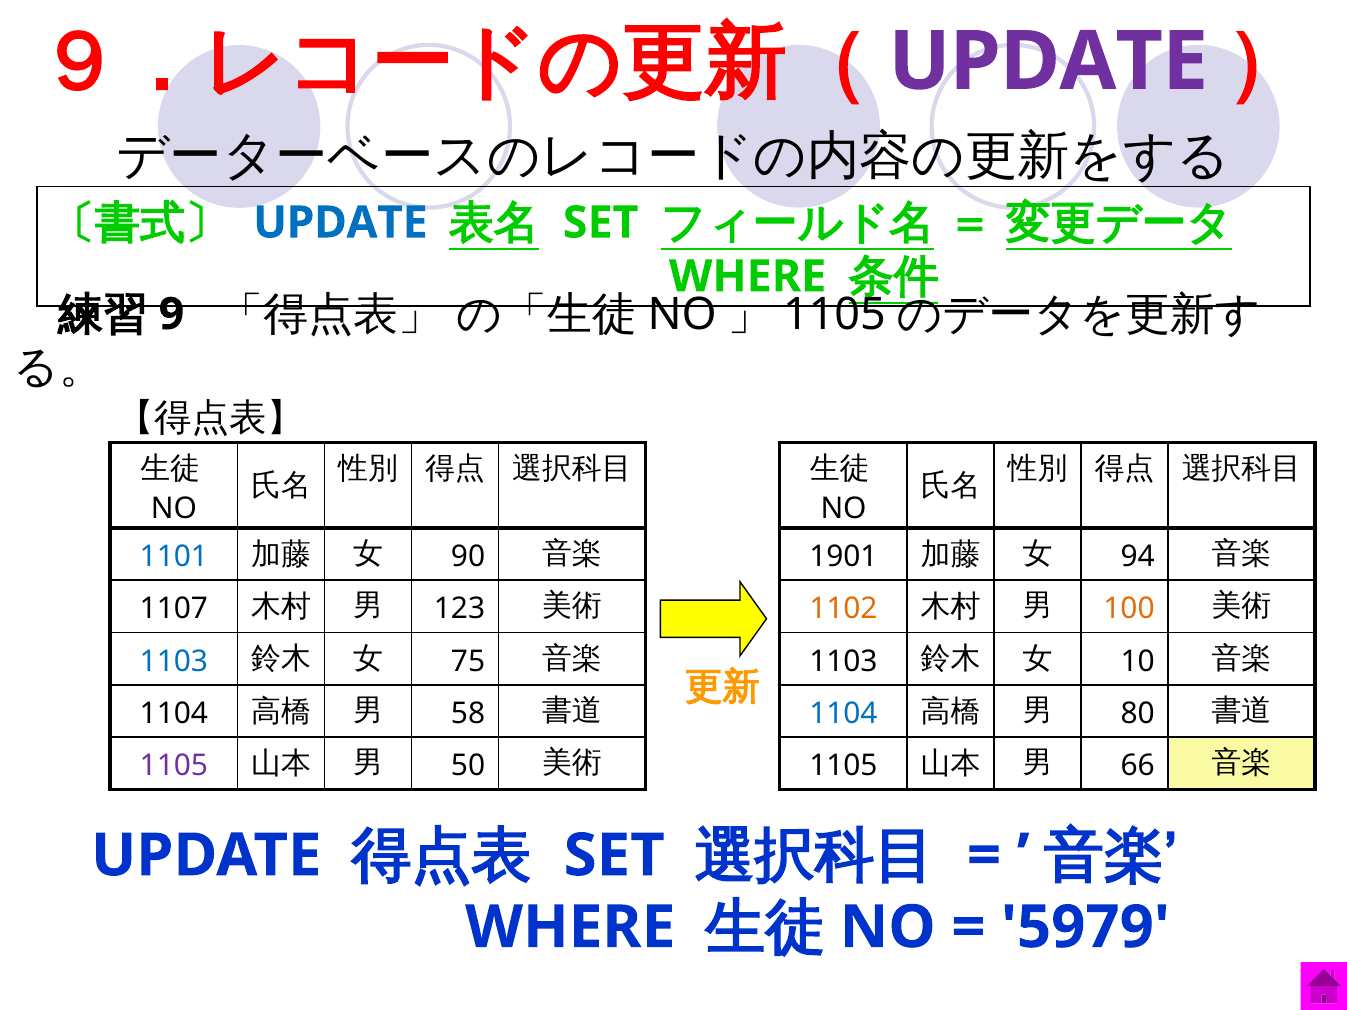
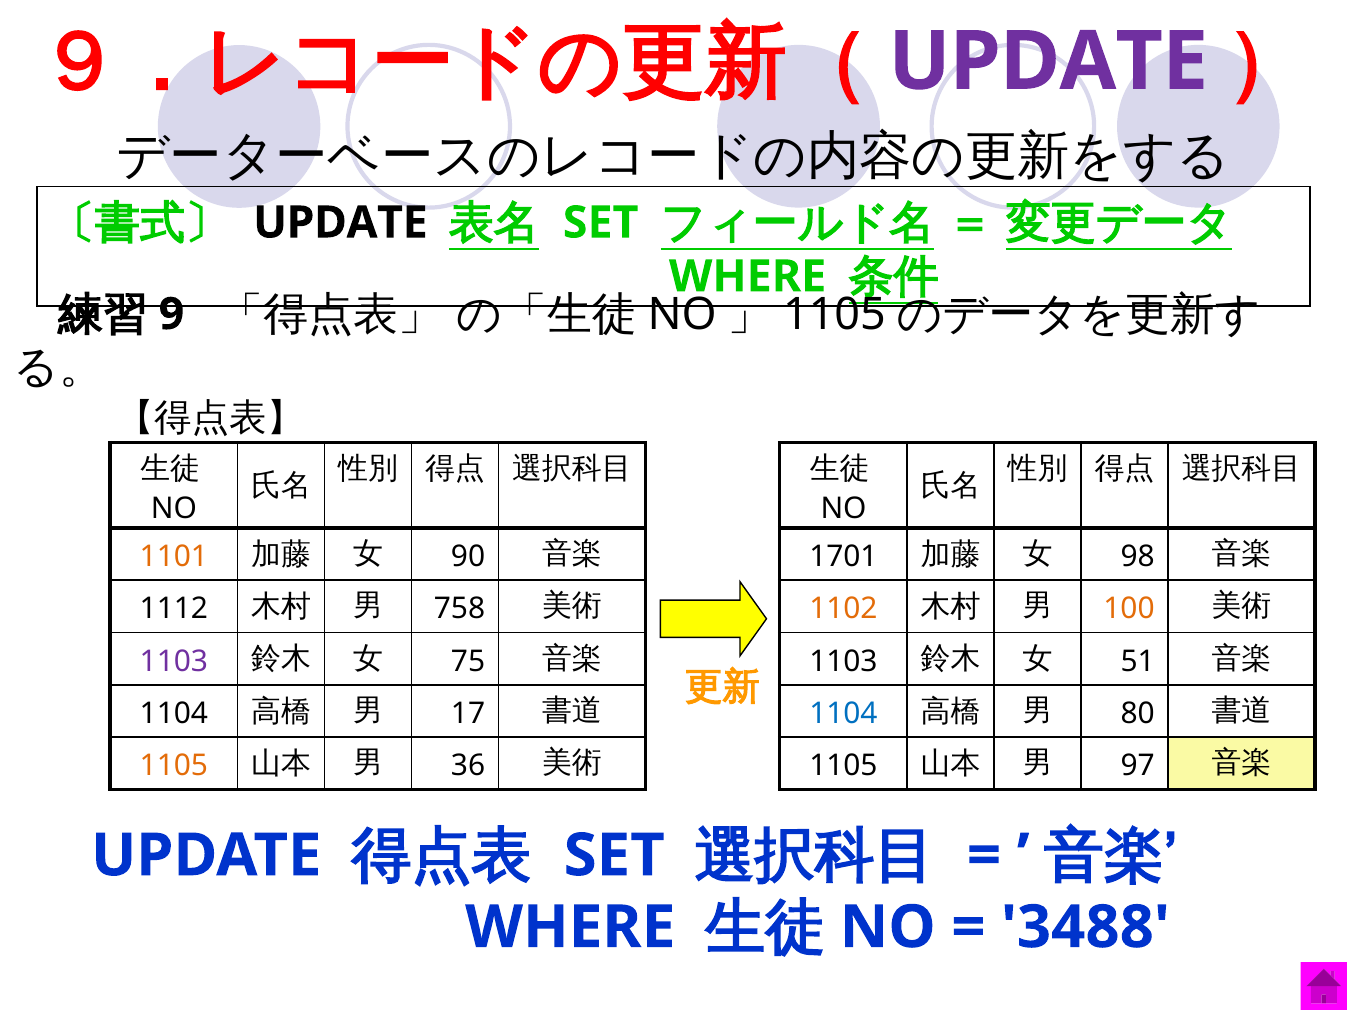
UPDATE colour: blue -> black (340, 223)
1101 colour: blue -> orange (174, 557)
1901: 1901 -> 1701 (843, 557)
94: 94 -> 98 (1138, 557)
1107: 1107 -> 1112 (174, 609)
123: 123 -> 758 (460, 609)
1103 colour: blue -> purple (174, 661)
10: 10 -> 51 (1138, 661)
58: 58 -> 17 (468, 714)
1105 colour: purple -> orange (174, 766)
50: 50 -> 36 (468, 766)
66: 66 -> 97 (1138, 766)
5979: 5979 -> 3488 (1085, 928)
